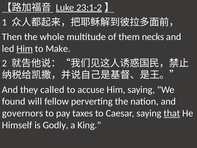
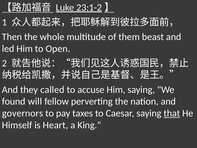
necks: necks -> beast (153, 37)
Him underline: present -> none (25, 49)
Make: Make -> Open (58, 49)
Godly: Godly -> Heart (55, 125)
